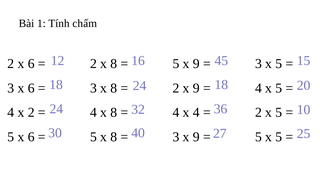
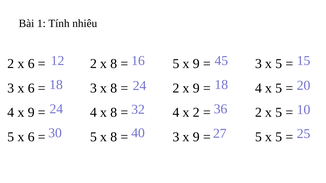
chấm: chấm -> nhiêu (85, 23)
4 x 2: 2 -> 9 (31, 113)
x 4: 4 -> 2 (196, 113)
